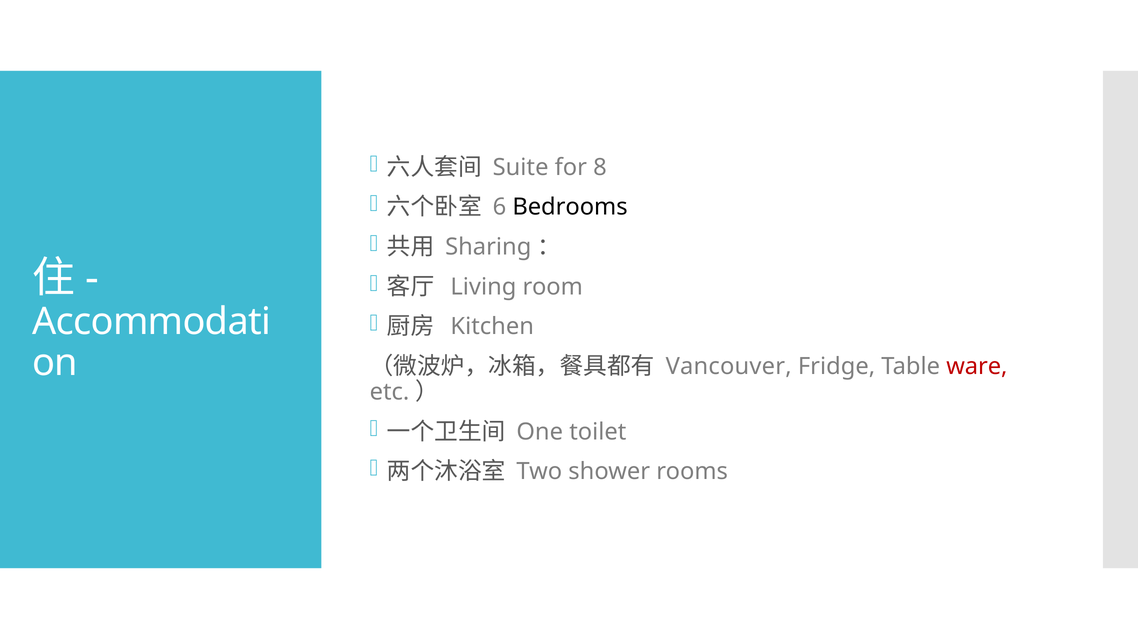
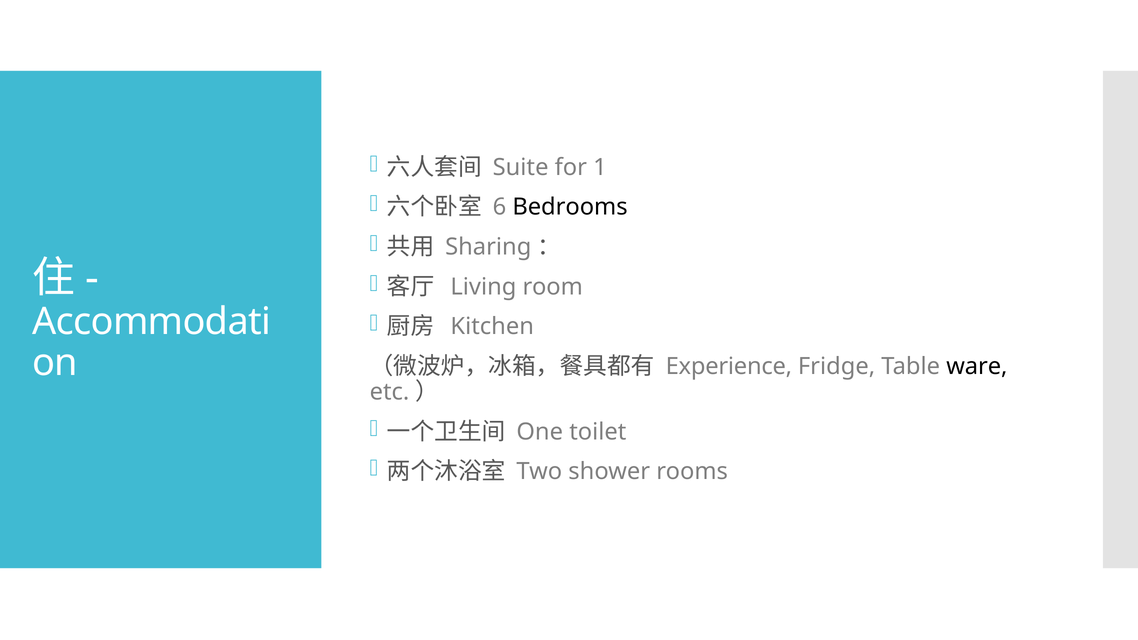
8: 8 -> 1 (600, 167)
Vancouver: Vancouver -> Experience (729, 366)
ware colour: red -> black (977, 366)
